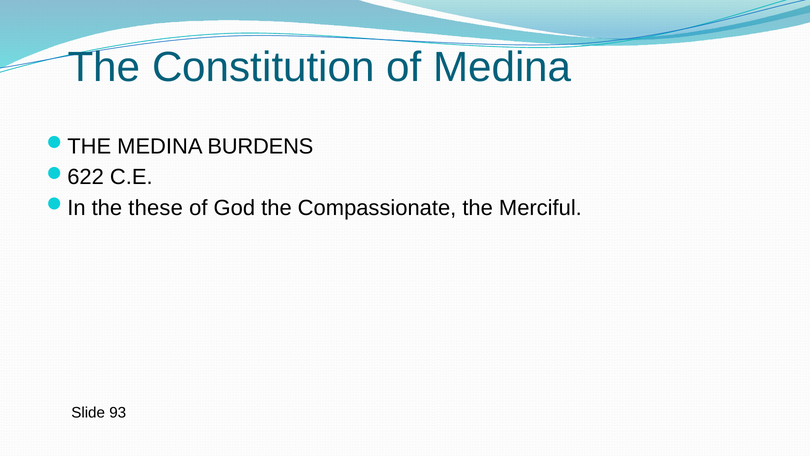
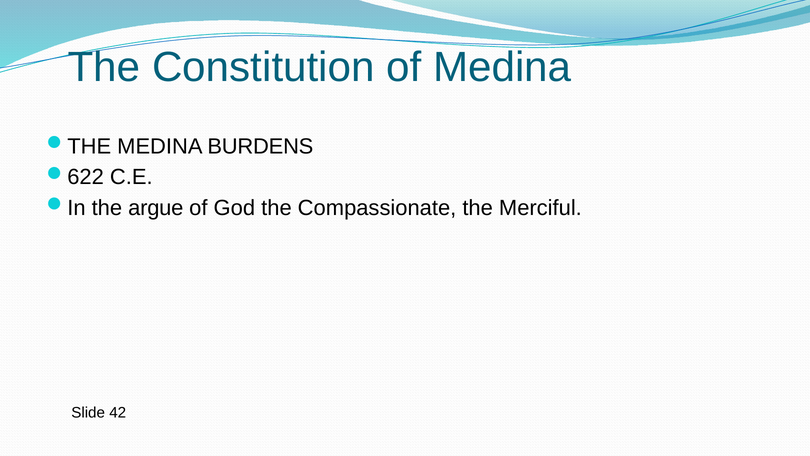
these: these -> argue (156, 208)
93: 93 -> 42 (118, 412)
